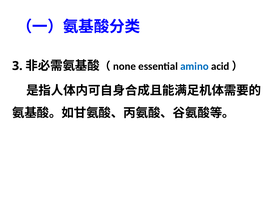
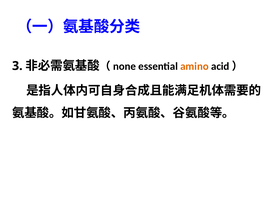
amino colour: blue -> orange (194, 66)
